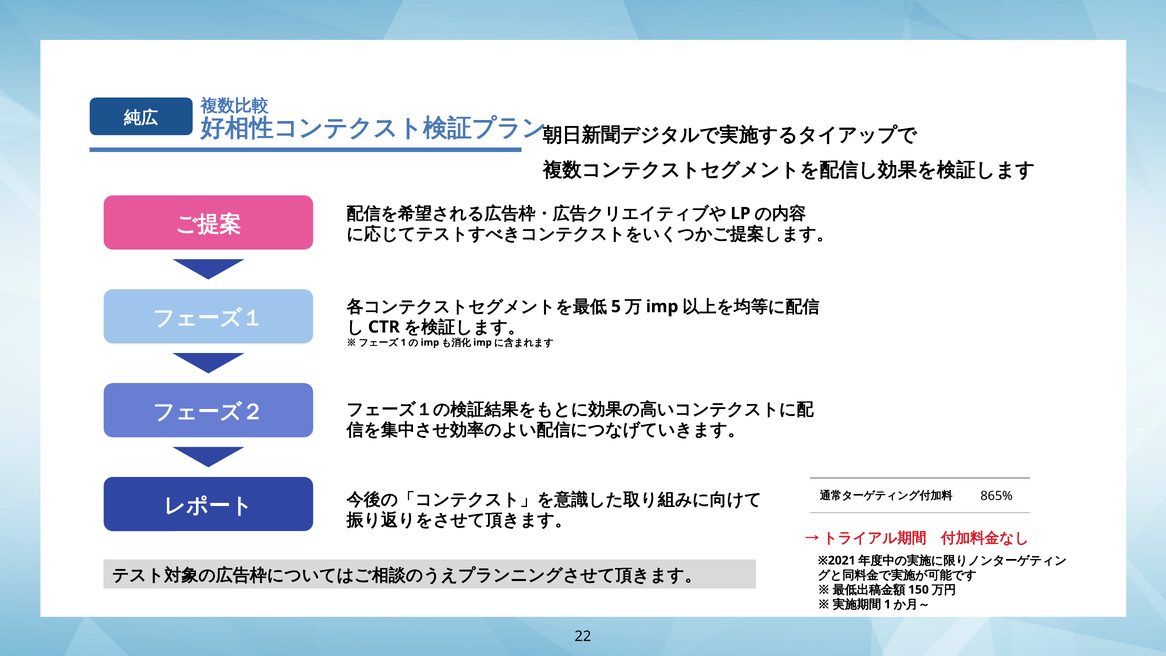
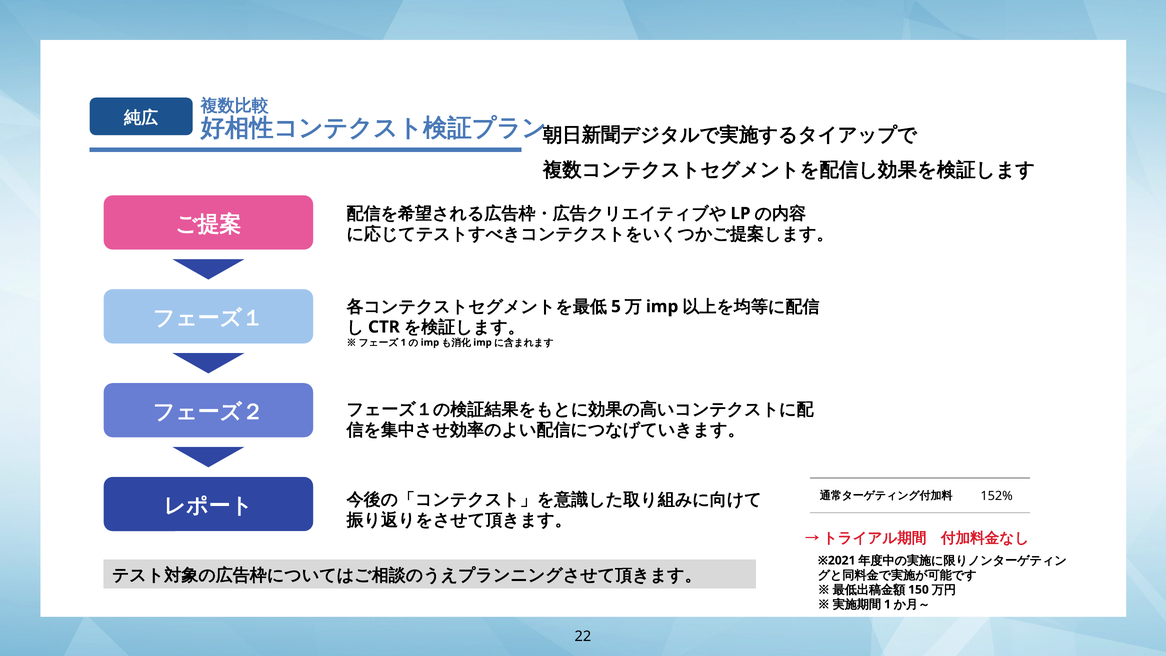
865%: 865% -> 152% (997, 496)
